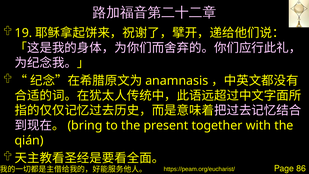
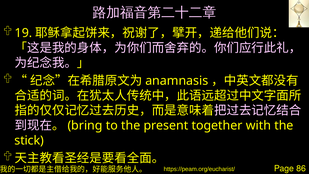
qián: qián -> stick (29, 140)
